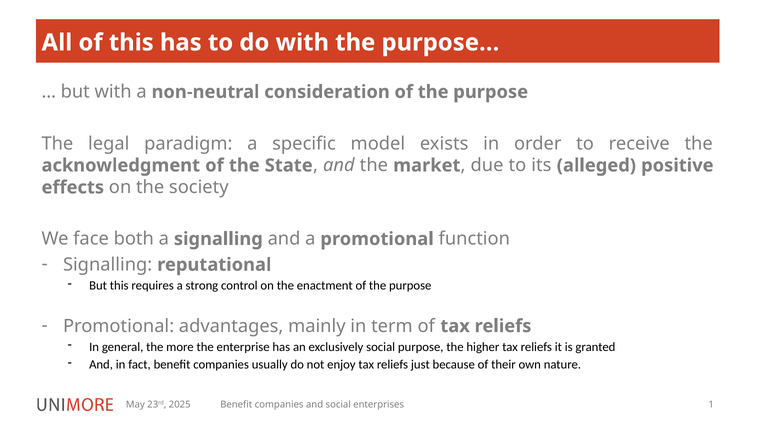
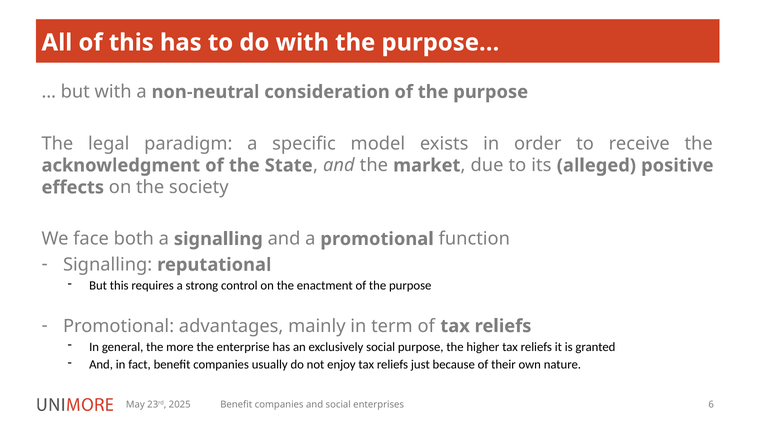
1: 1 -> 6 (711, 404)
